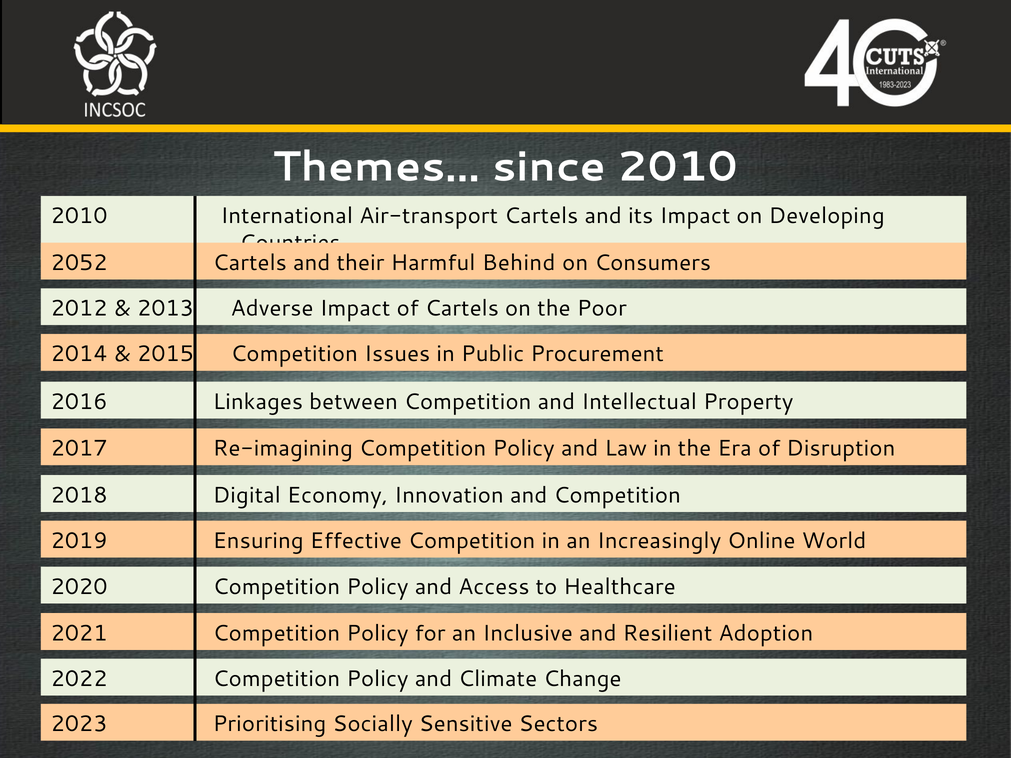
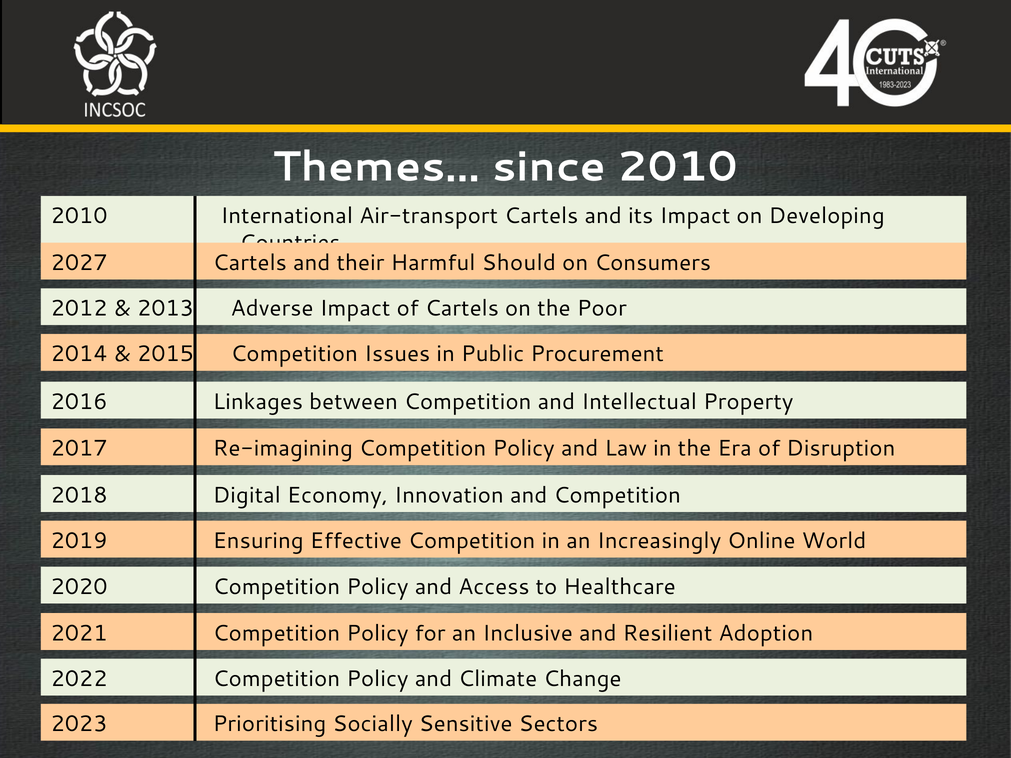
2052: 2052 -> 2027 (79, 263)
Behind: Behind -> Should (519, 263)
